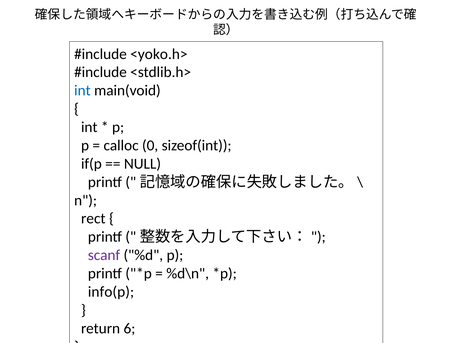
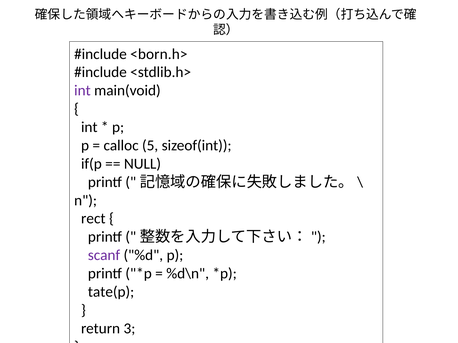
<yoko.h>: <yoko.h> -> <born.h> (159, 54)
int colour: blue -> purple (82, 91)
0: 0 -> 5 (150, 146)
info(p: info(p -> tate(p (111, 292)
6: 6 -> 3 (129, 329)
